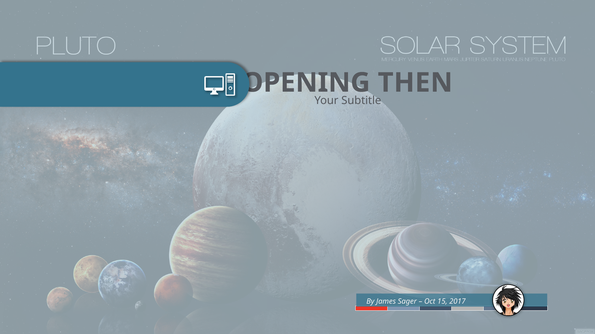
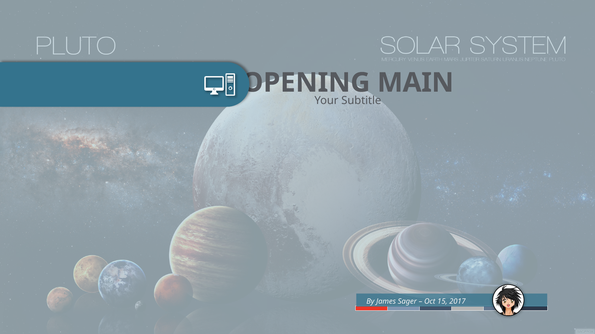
THEN: THEN -> MAIN (415, 83)
